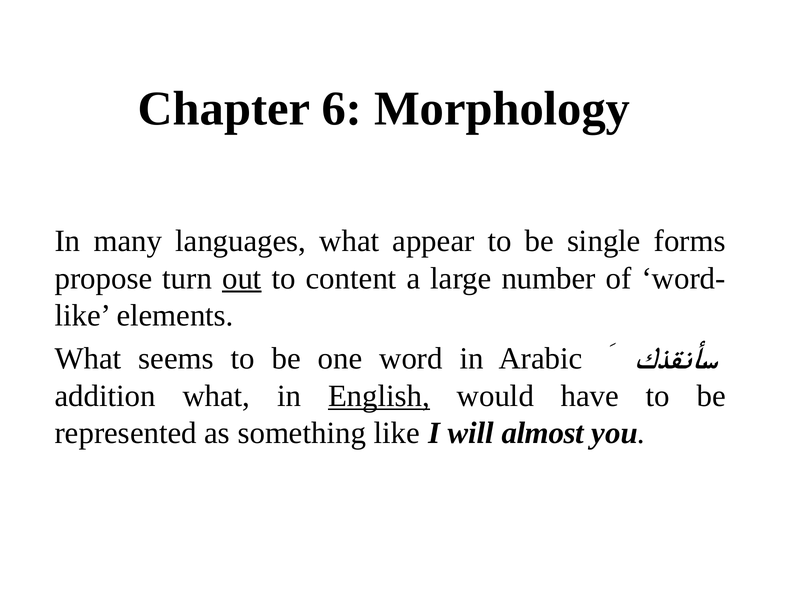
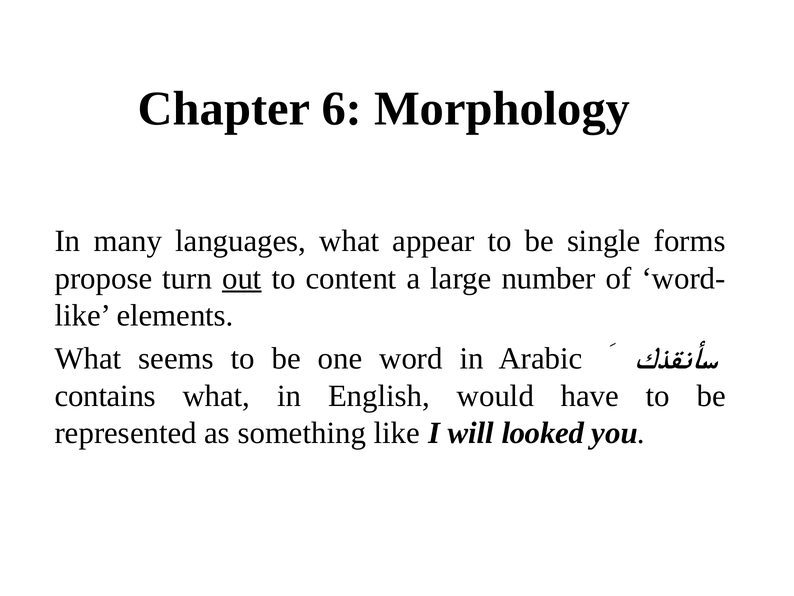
addition: addition -> contains (105, 396)
English underline: present -> none (379, 396)
almost: almost -> looked (543, 433)
